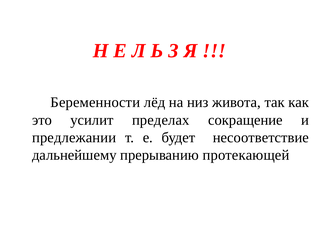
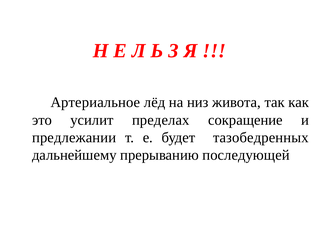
Беременности: Беременности -> Артериальное (95, 102)
несоответствие: несоответствие -> тазобедренных (261, 137)
протекающей: протекающей -> последующей (246, 155)
